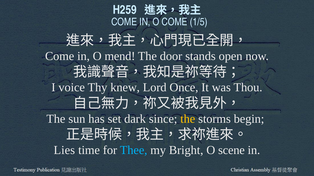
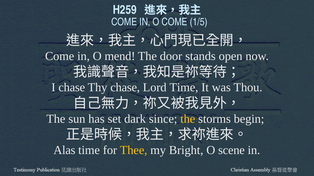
I voice: voice -> chase (72, 88)
Thy knew: knew -> chase (125, 88)
Lord Once: Once -> Time (184, 88)
Lies: Lies -> Alas (64, 151)
Thee colour: light blue -> yellow (134, 151)
